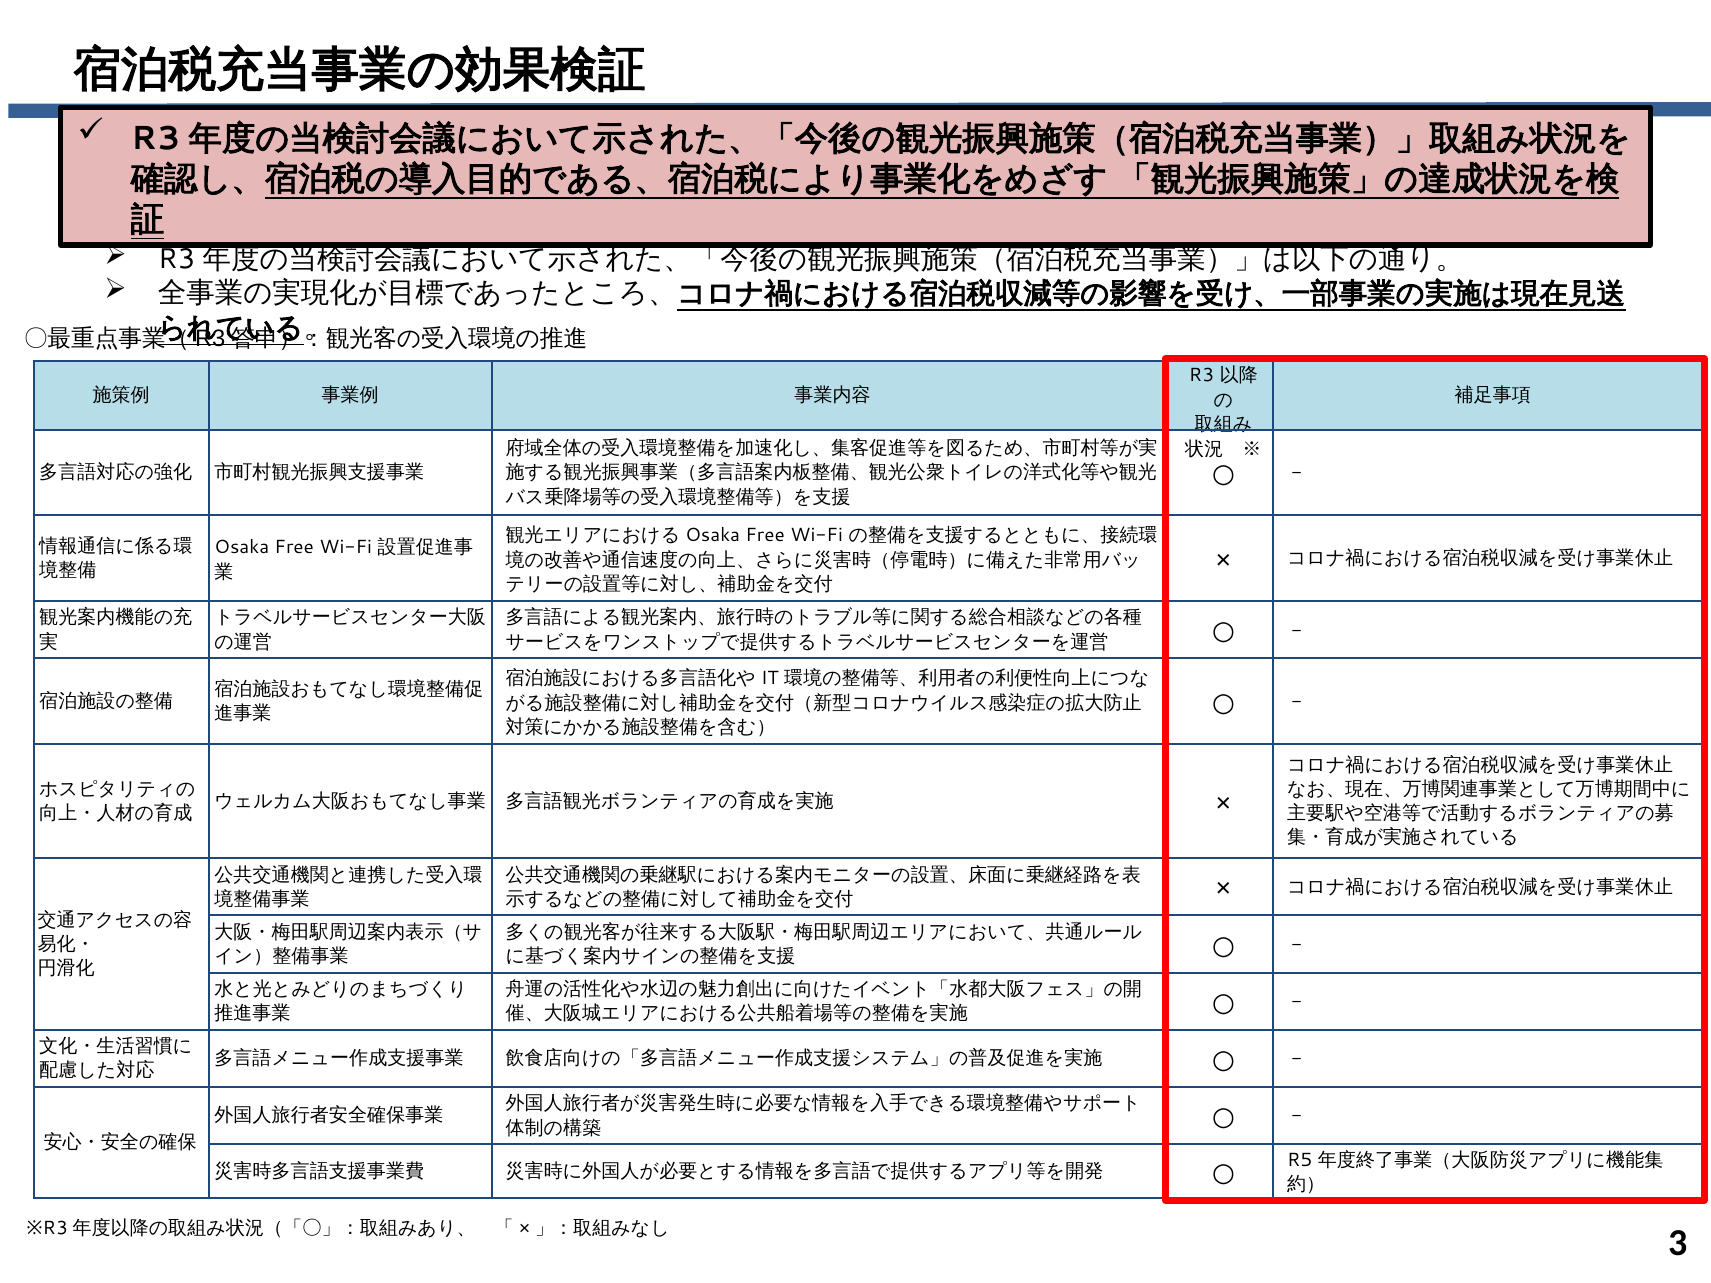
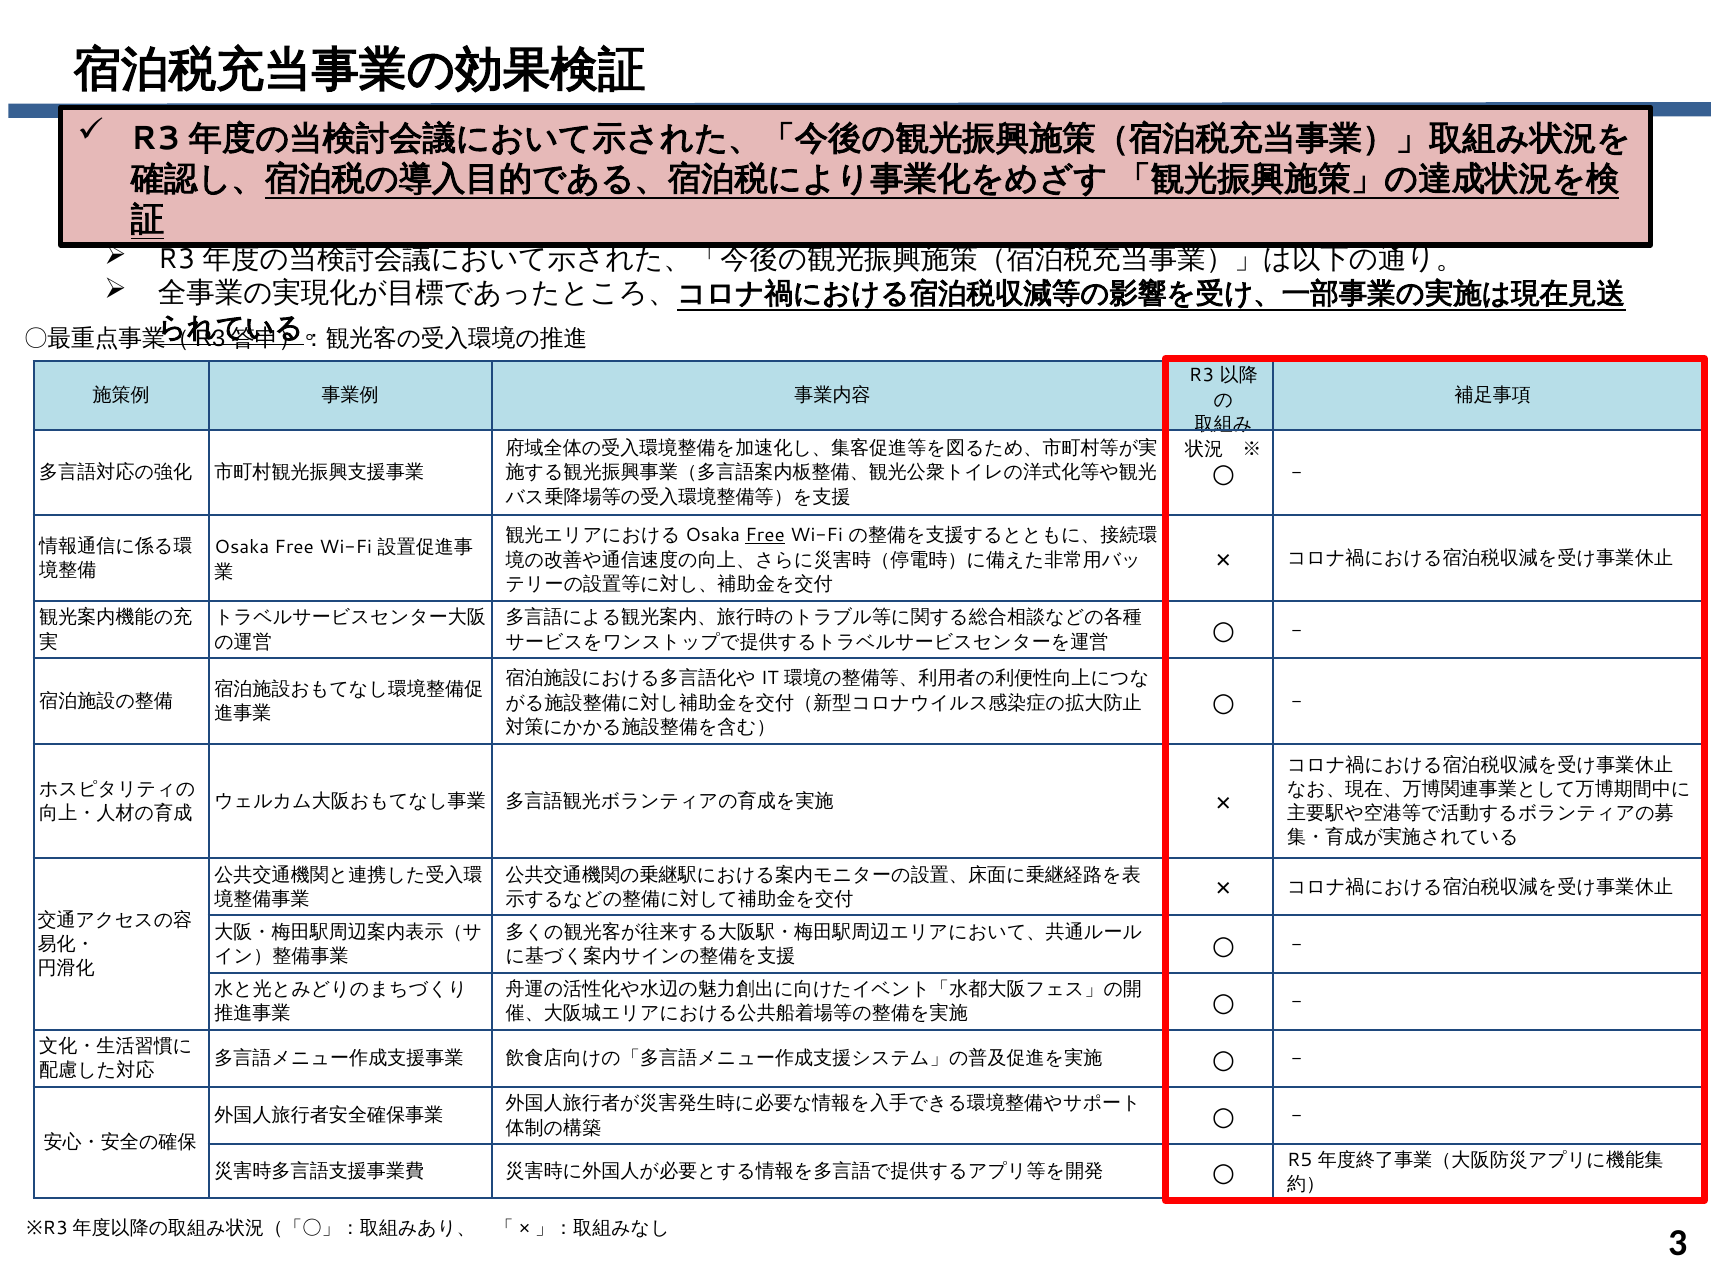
Free underline: none -> present (765, 535)
